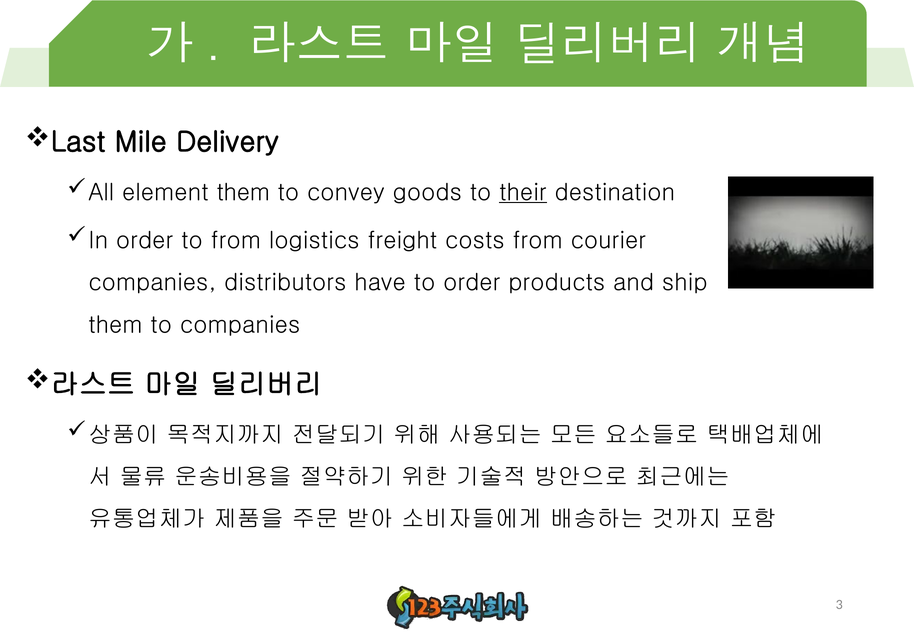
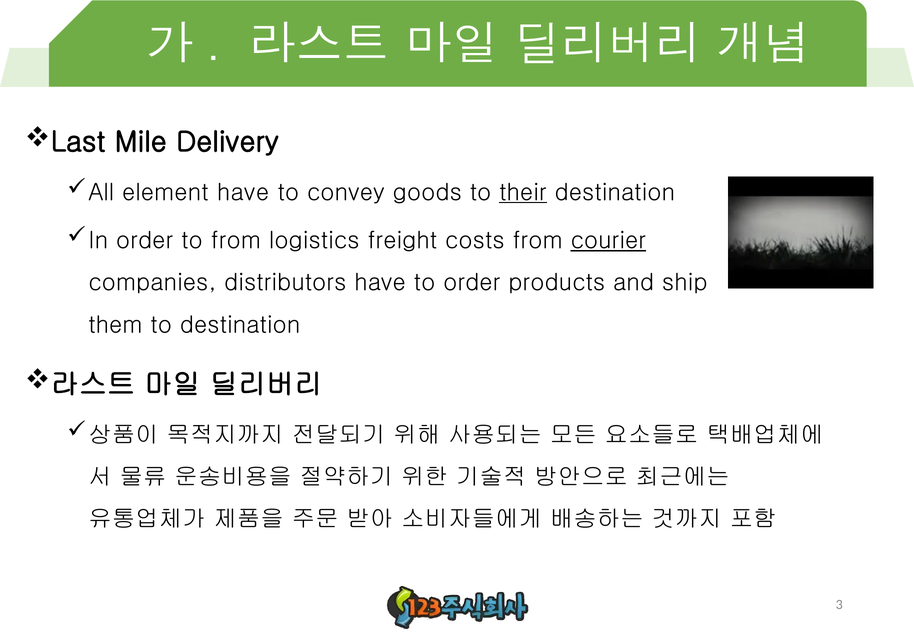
element them: them -> have (243, 192)
courier underline: none -> present (608, 240)
to companies: companies -> destination (240, 325)
